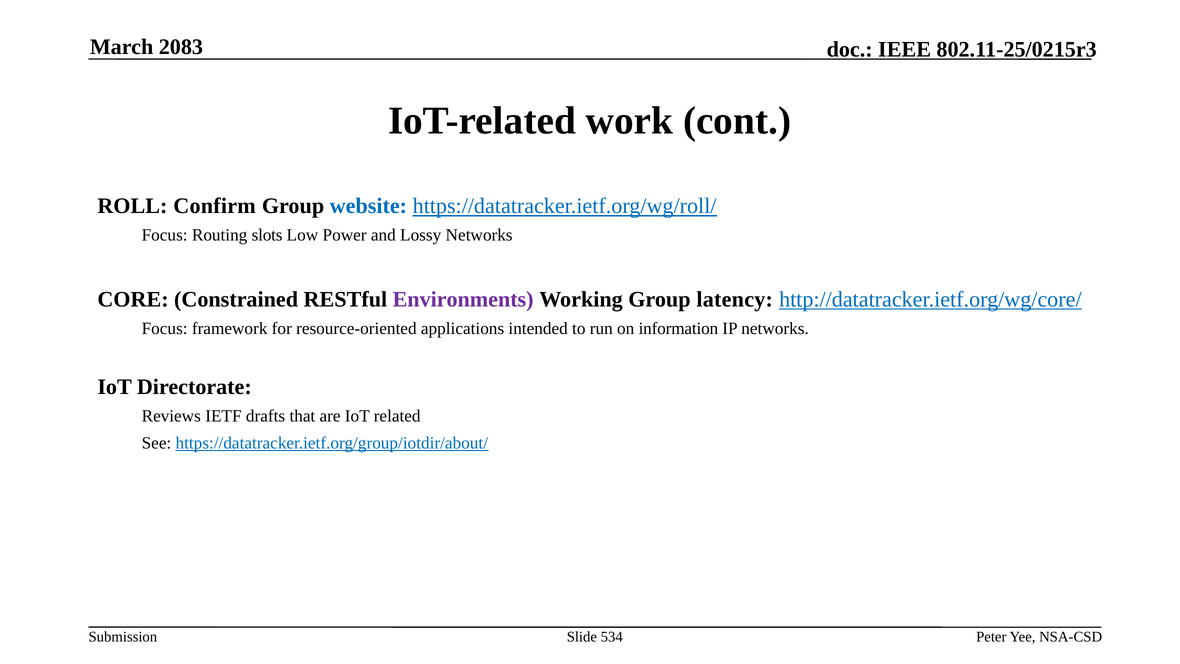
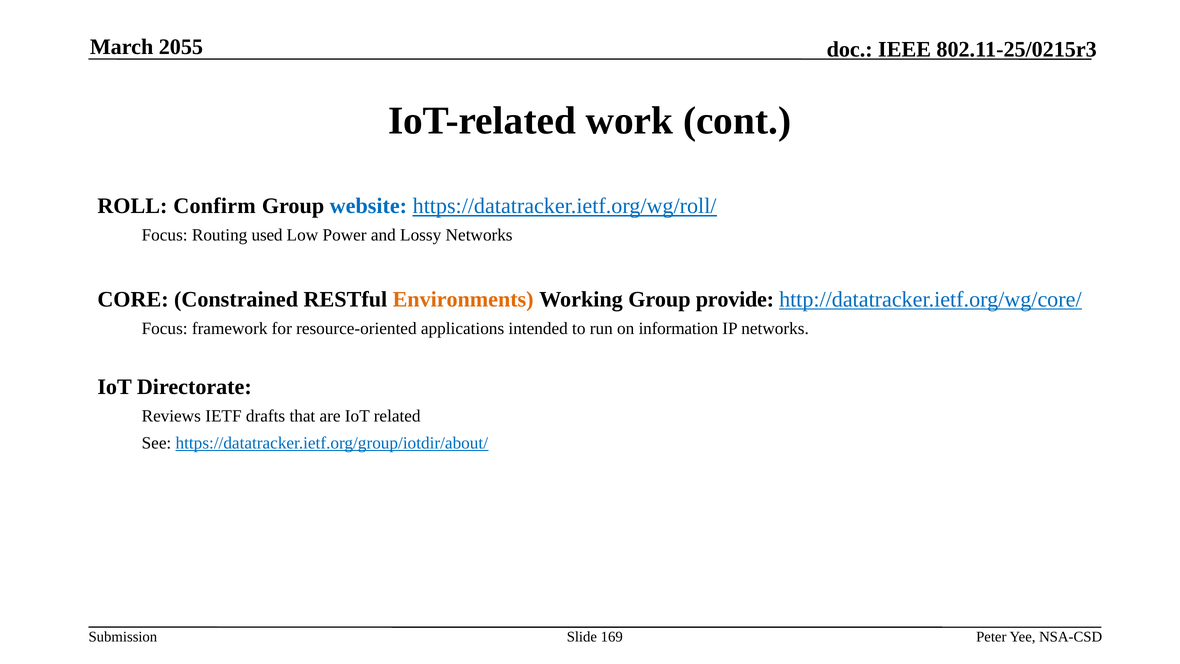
2083: 2083 -> 2055 (181, 47)
slots: slots -> used (267, 235)
Environments colour: purple -> orange (463, 299)
latency: latency -> provide (735, 299)
534: 534 -> 169 (612, 637)
